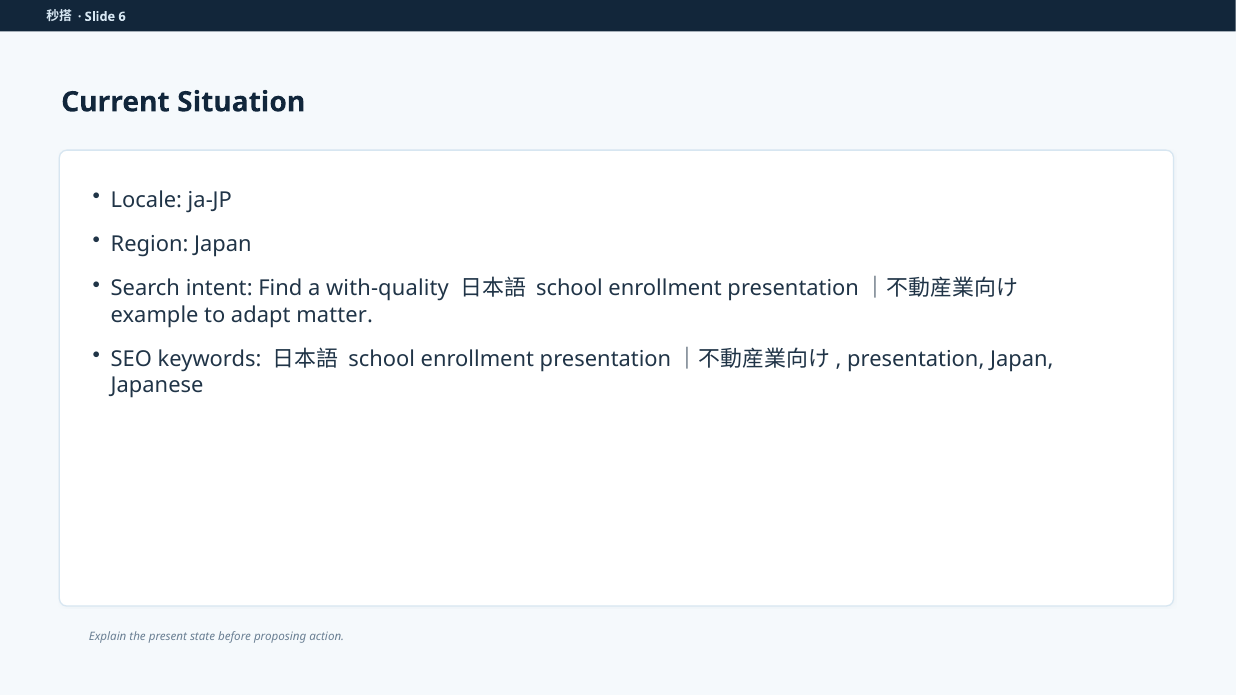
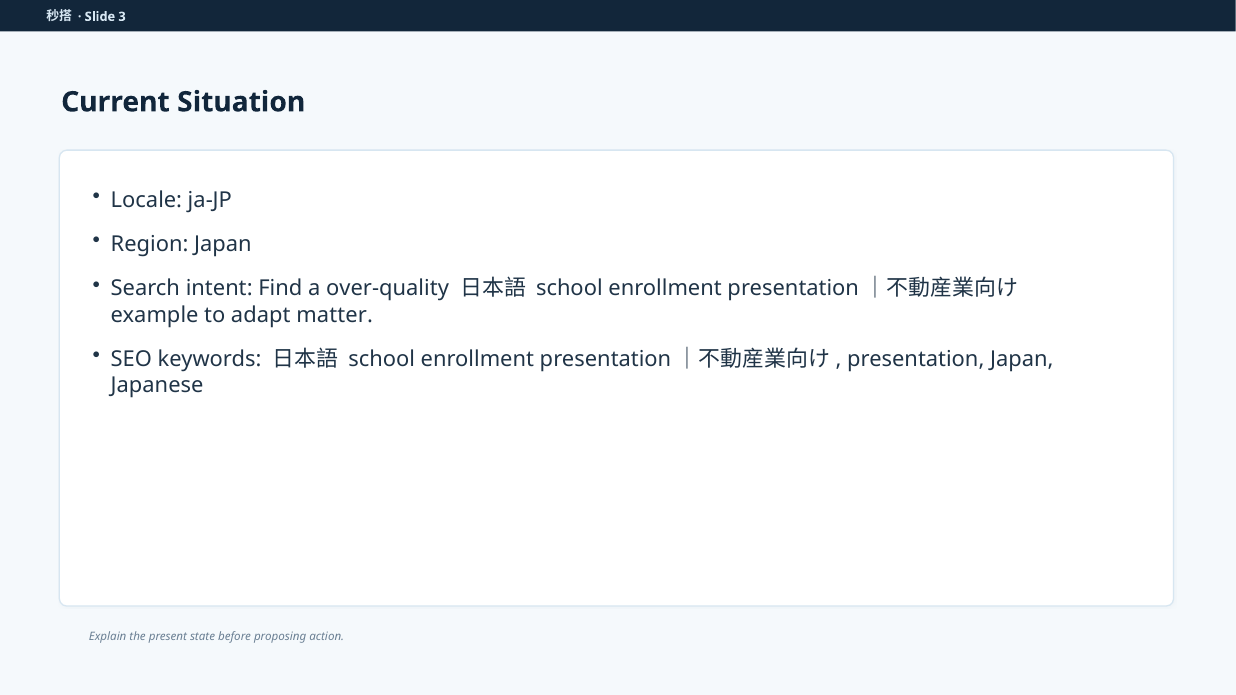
6: 6 -> 3 (122, 17)
with-quality: with-quality -> over-quality (388, 289)
